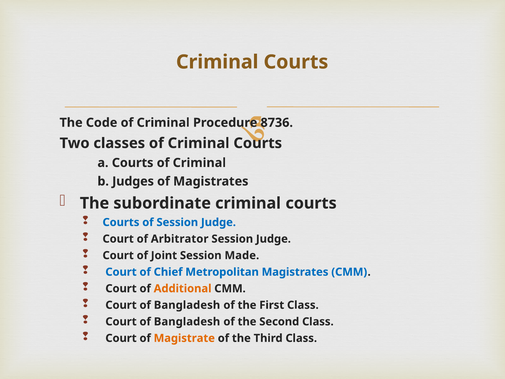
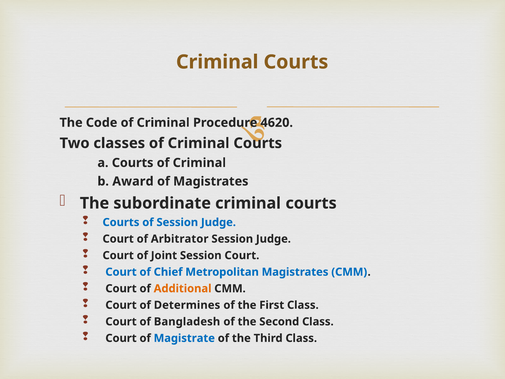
8736: 8736 -> 4620 (277, 123)
Judges: Judges -> Award (133, 181)
Session Made: Made -> Court (242, 255)
Bangladesh: Bangladesh -> Determines (187, 305)
Magistrate colour: orange -> blue (184, 338)
